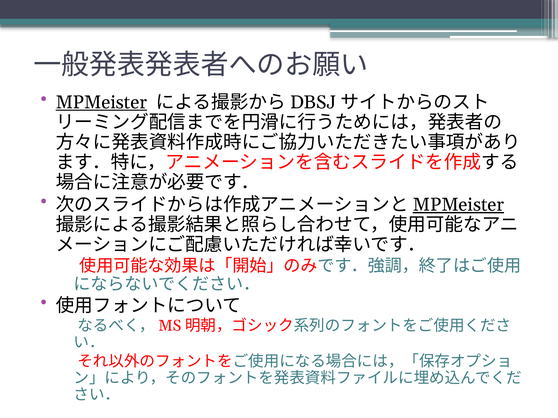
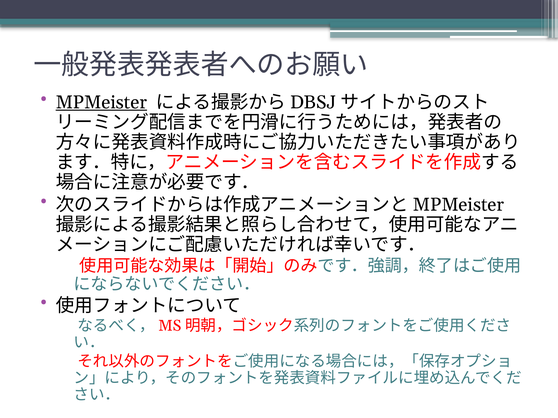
MPMeister underline: present -> none (458, 205)
